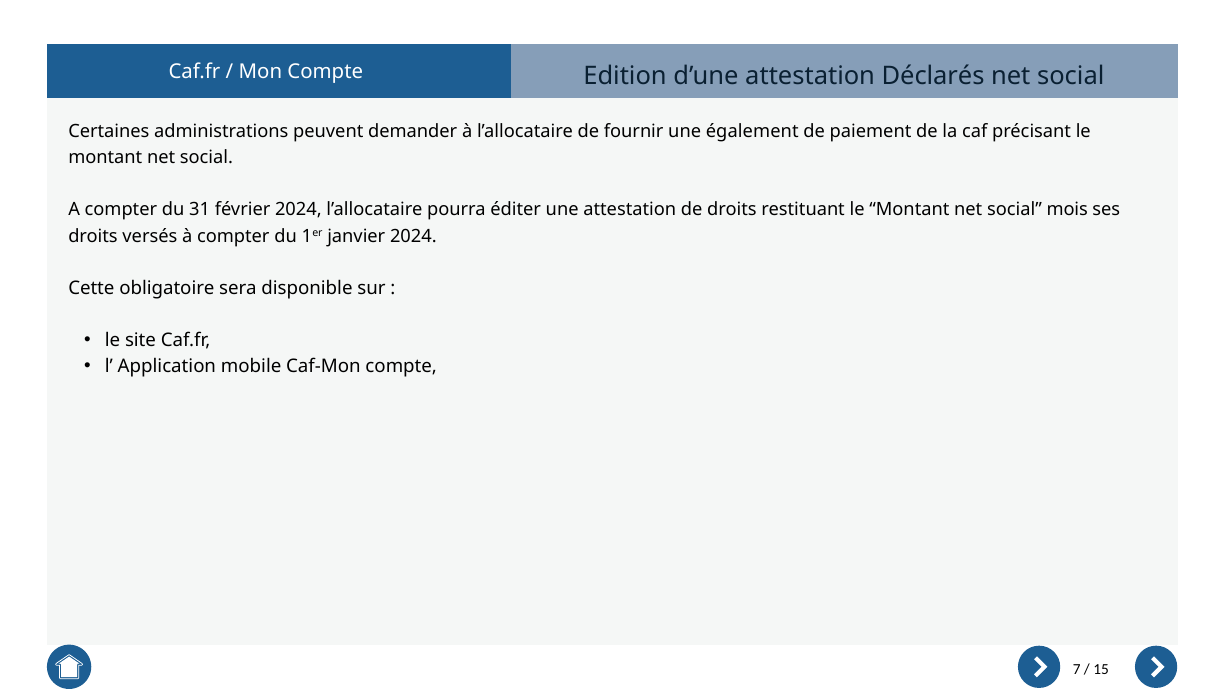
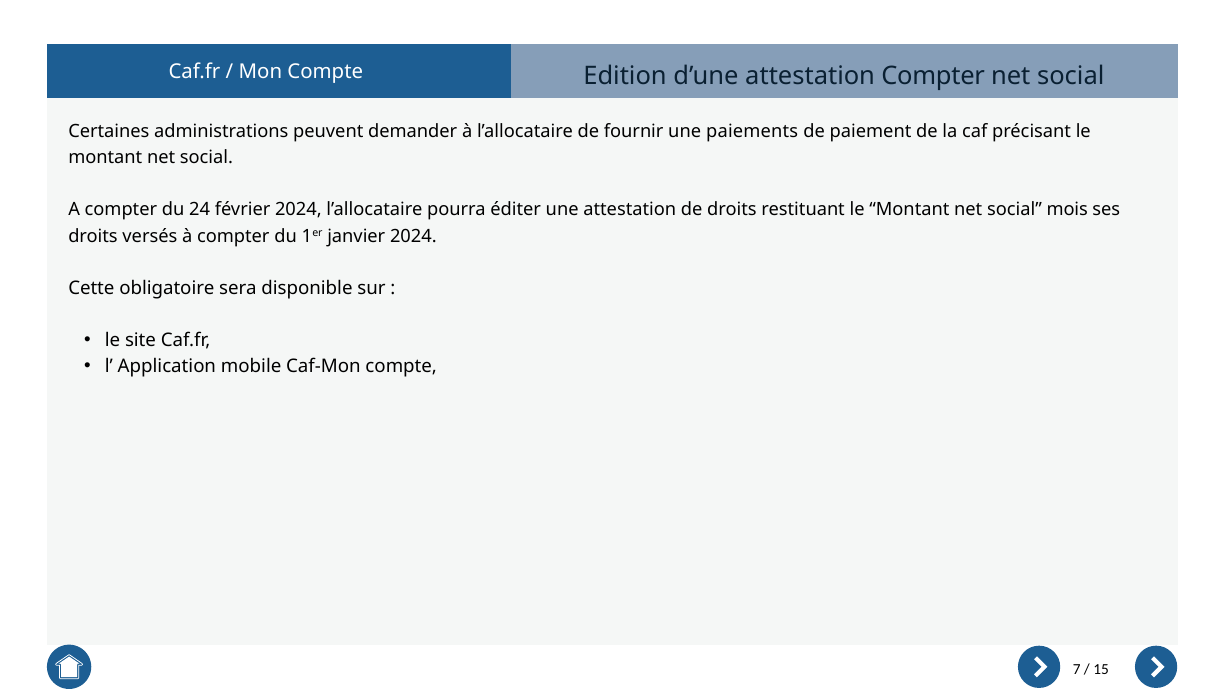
attestation Déclarés: Déclarés -> Compter (933, 76)
également: également -> paiements (752, 131)
31: 31 -> 24 (200, 210)
